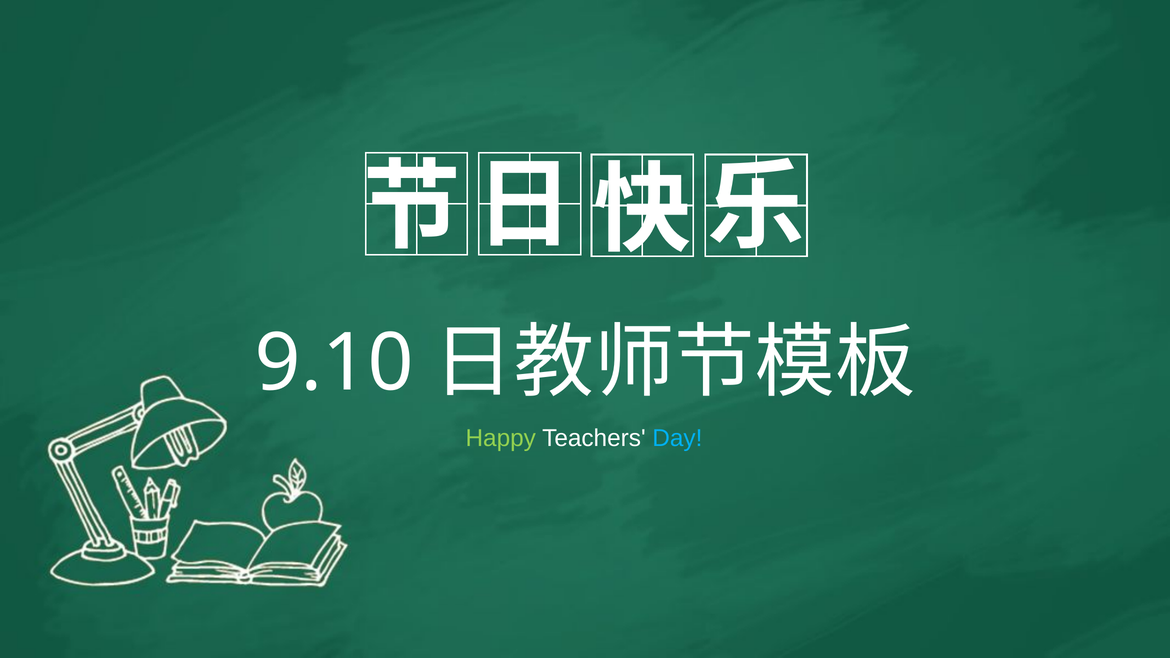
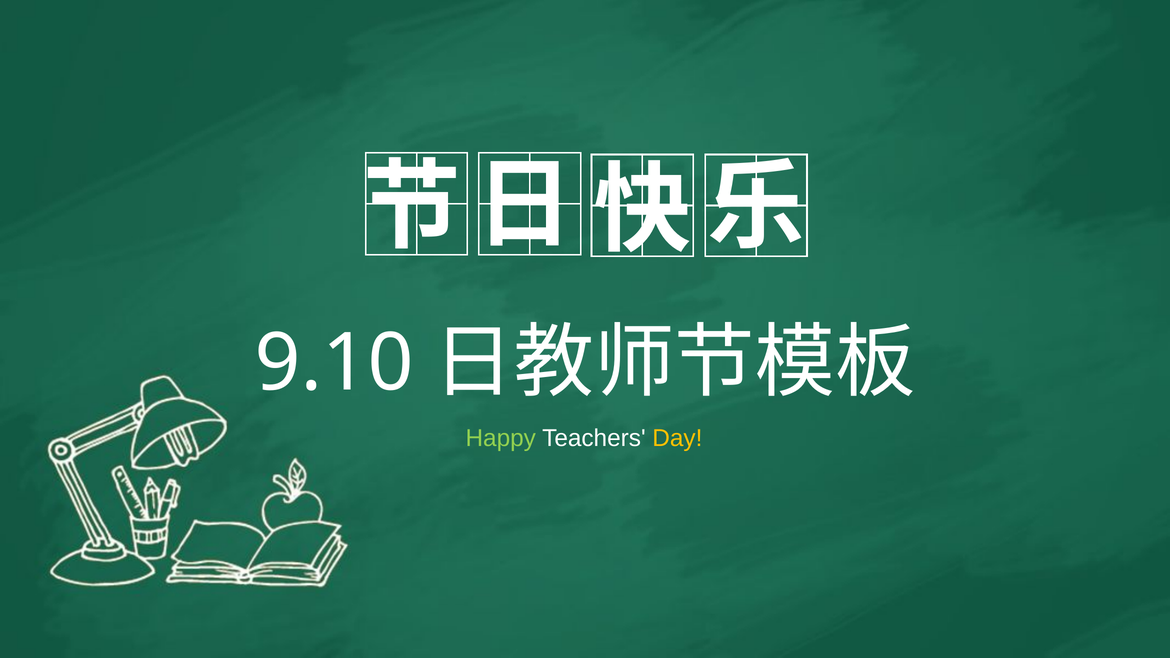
Day colour: light blue -> yellow (677, 438)
